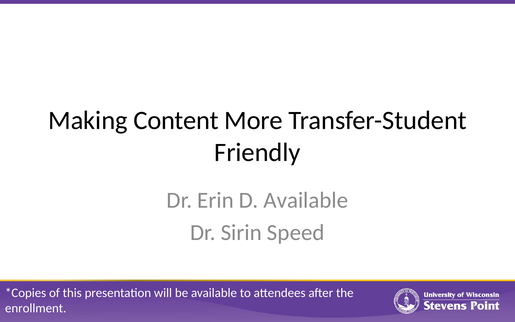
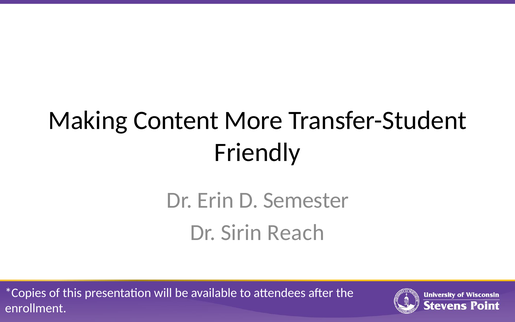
D Available: Available -> Semester (306, 200)
Speed: Speed -> Reach (296, 232)
